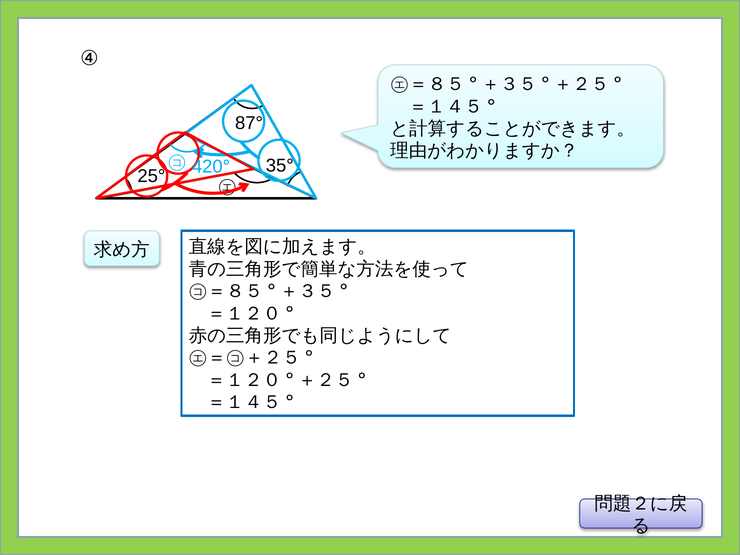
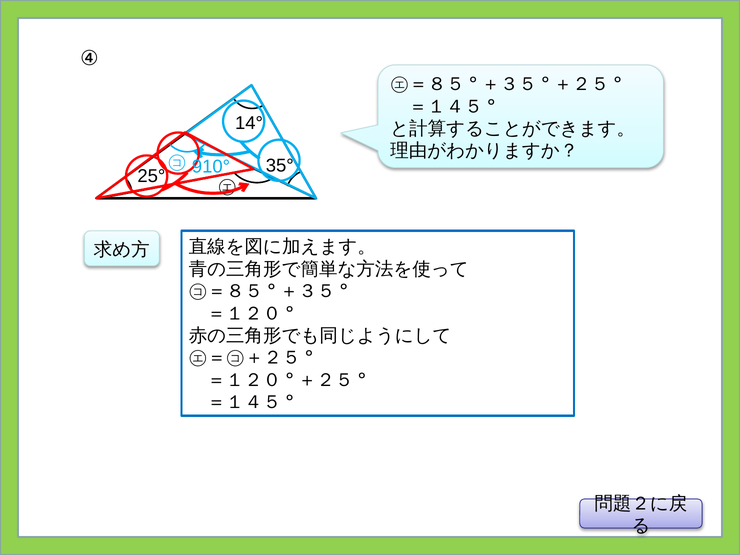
87°: 87° -> 14° (249, 123)
420°: 420° -> 910° (211, 167)
